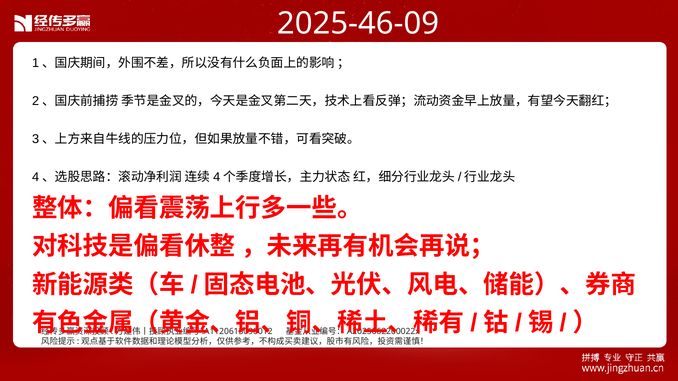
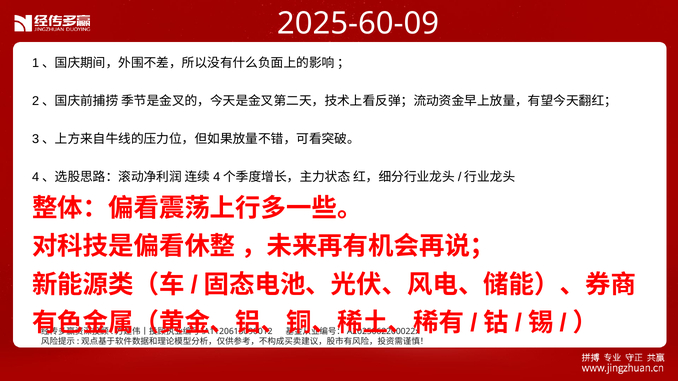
2025-46-09: 2025-46-09 -> 2025-60-09 (358, 23)
